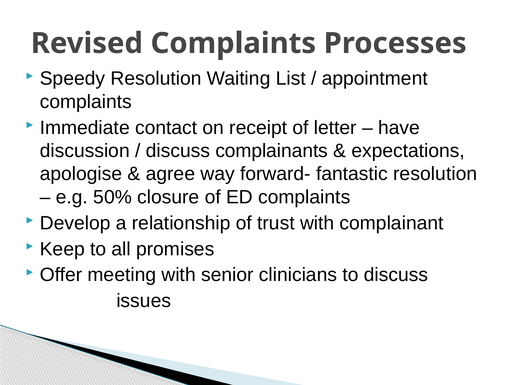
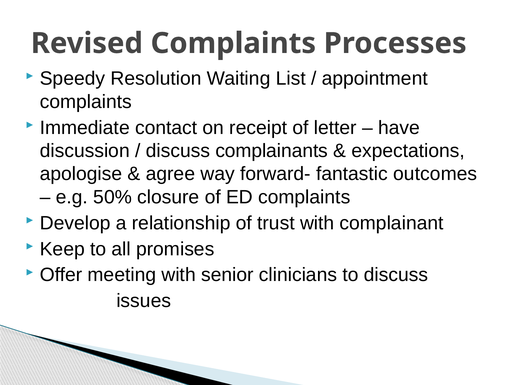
fantastic resolution: resolution -> outcomes (435, 174)
